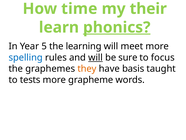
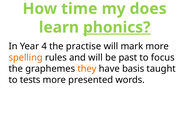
their: their -> does (148, 9)
5: 5 -> 4 (44, 46)
learning: learning -> practise (84, 46)
meet: meet -> mark (132, 46)
spelling colour: blue -> orange (26, 57)
will underline: present -> none (96, 57)
sure: sure -> past (128, 57)
grapheme: grapheme -> presented (91, 80)
